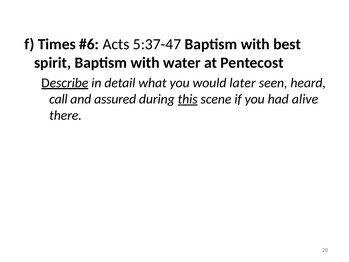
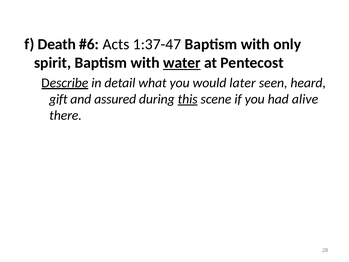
Times: Times -> Death (57, 44)
5:37-47: 5:37-47 -> 1:37-47 (157, 44)
best: best -> only (287, 44)
water underline: none -> present (182, 63)
call: call -> gift (58, 99)
